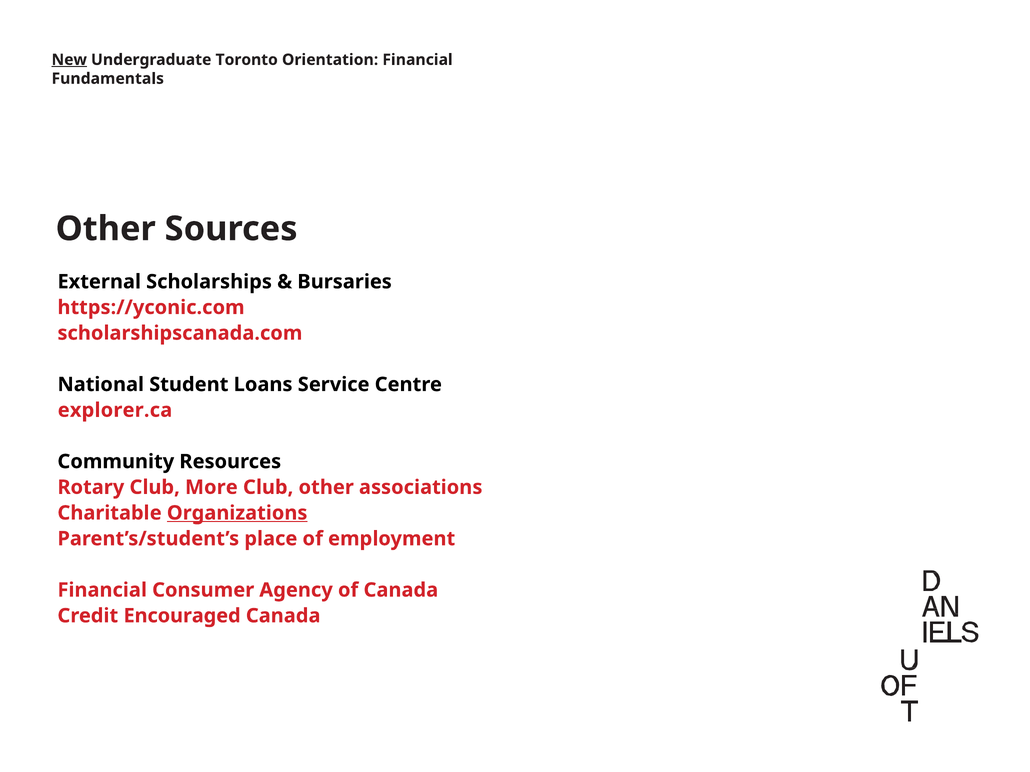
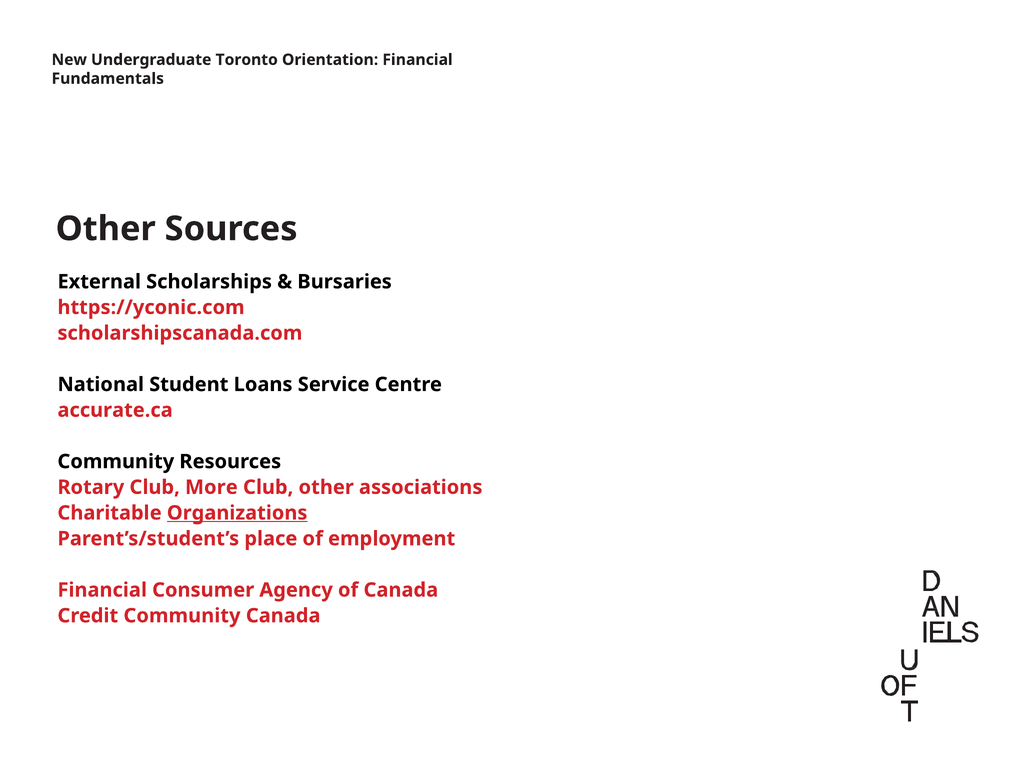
New underline: present -> none (69, 60)
explorer.ca: explorer.ca -> accurate.ca (115, 410)
Credit Encouraged: Encouraged -> Community (182, 616)
